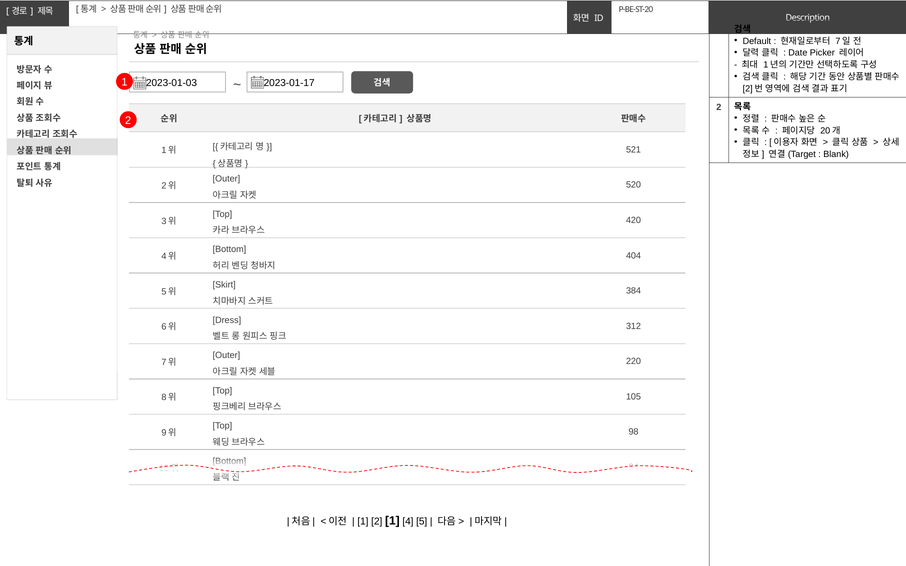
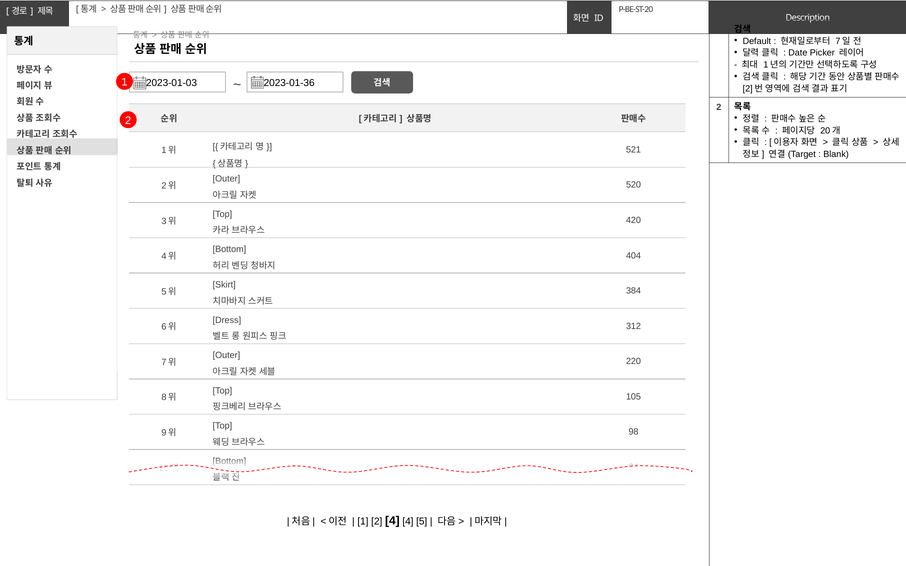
2023-01-17: 2023-01-17 -> 2023-01-36 (289, 83)
2 1: 1 -> 4 (392, 521)
